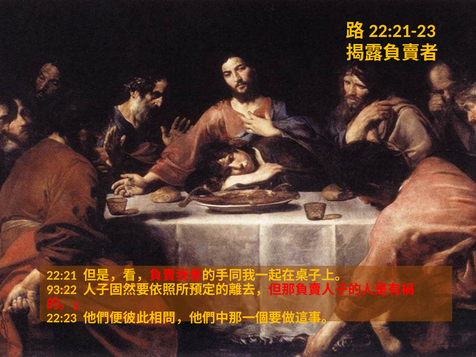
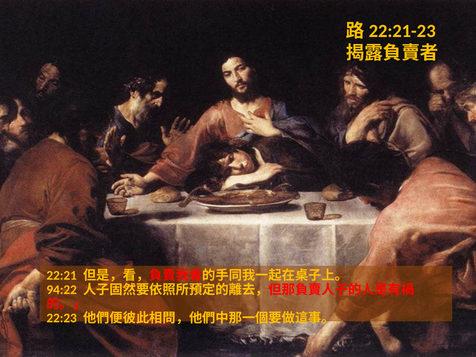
93:22: 93:22 -> 94:22 (62, 290)
